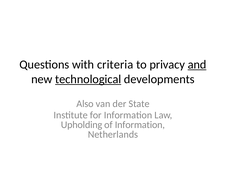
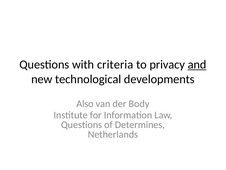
technological underline: present -> none (88, 79)
State: State -> Body (139, 104)
Upholding: Upholding -> Questions (82, 124)
of Information: Information -> Determines (140, 124)
